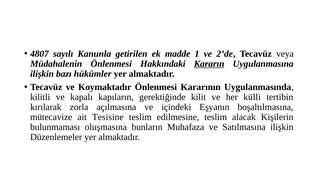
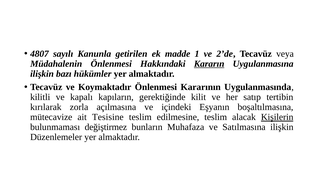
külli: külli -> satıp (252, 97)
Kişilerin underline: none -> present (277, 117)
oluşmasına: oluşmasına -> değiştirmez (106, 127)
